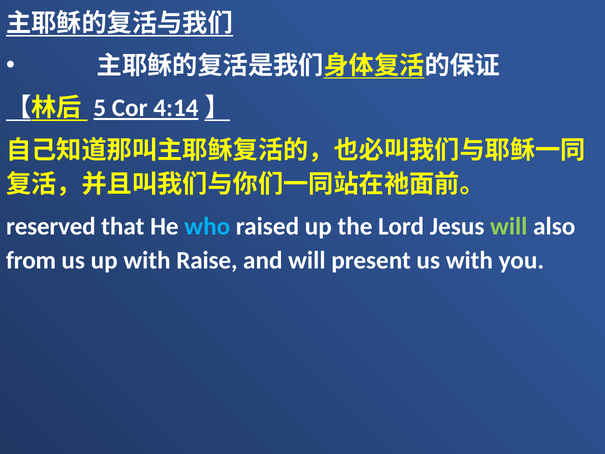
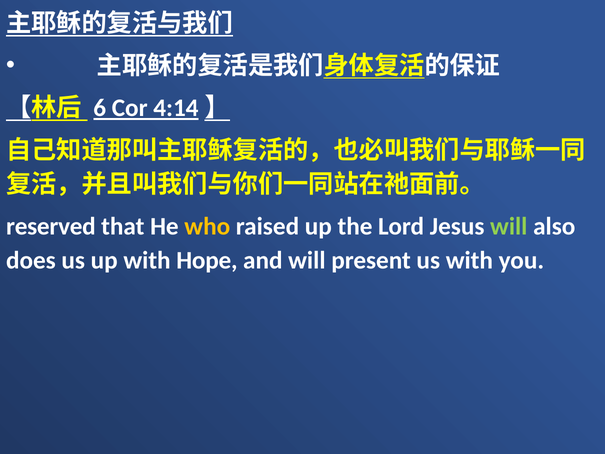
5: 5 -> 6 (100, 108)
who colour: light blue -> yellow (207, 227)
from: from -> does (31, 260)
Raise: Raise -> Hope (207, 260)
